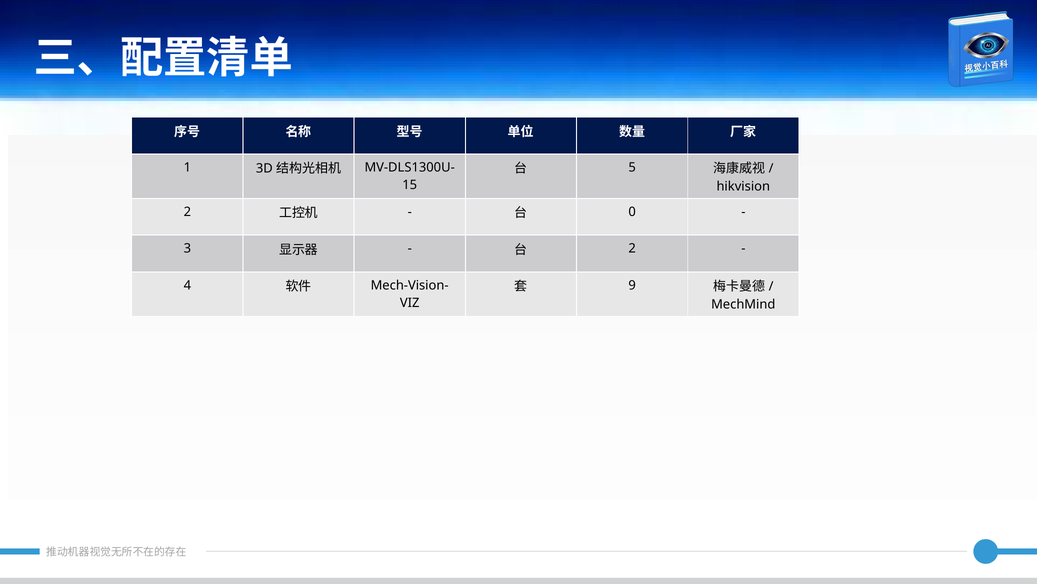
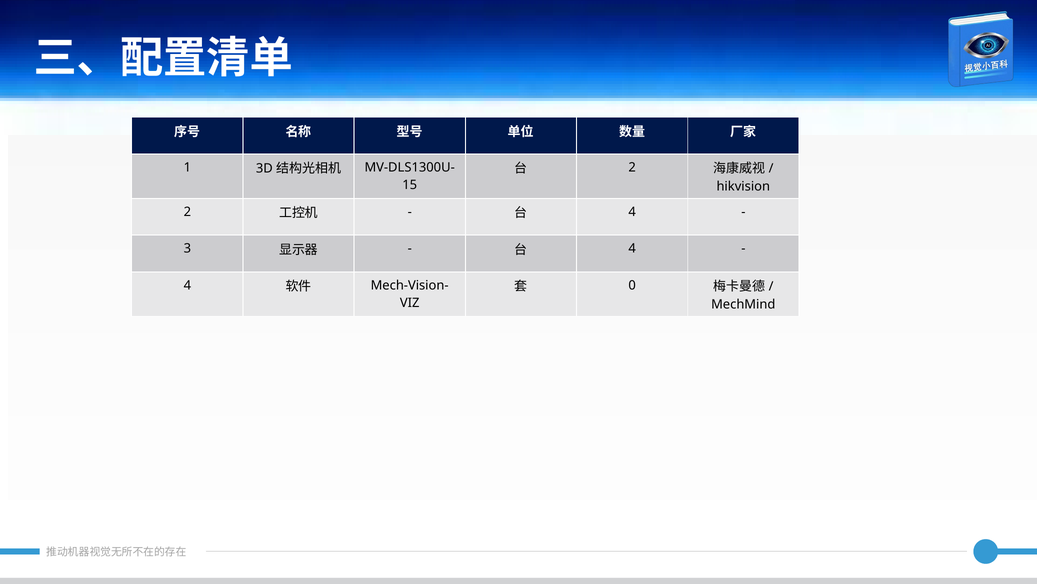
5: 5 -> 2 (632, 167)
0: 0 -> 4 (632, 212)
2: 2 -> 4 (632, 248)
9: 9 -> 0 (632, 285)
